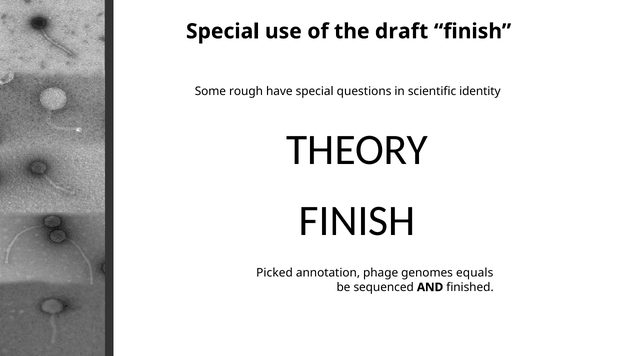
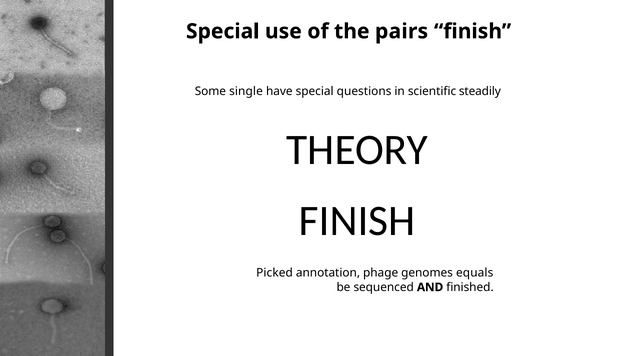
draft: draft -> pairs (402, 31)
rough: rough -> single (246, 91)
identity: identity -> steadily (480, 91)
